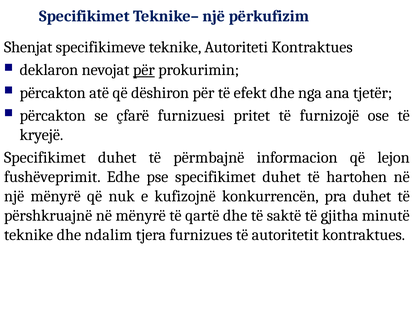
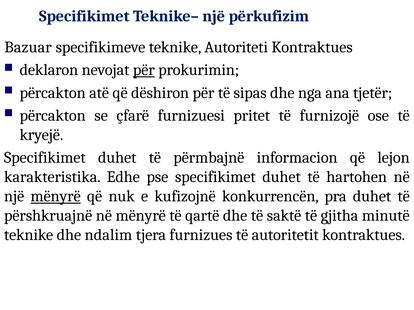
Shenjat: Shenjat -> Bazuar (28, 47)
efekt: efekt -> sipas (250, 93)
fushëveprimit: fushëveprimit -> karakteristika (52, 177)
mënyrë underline: none -> present (56, 196)
